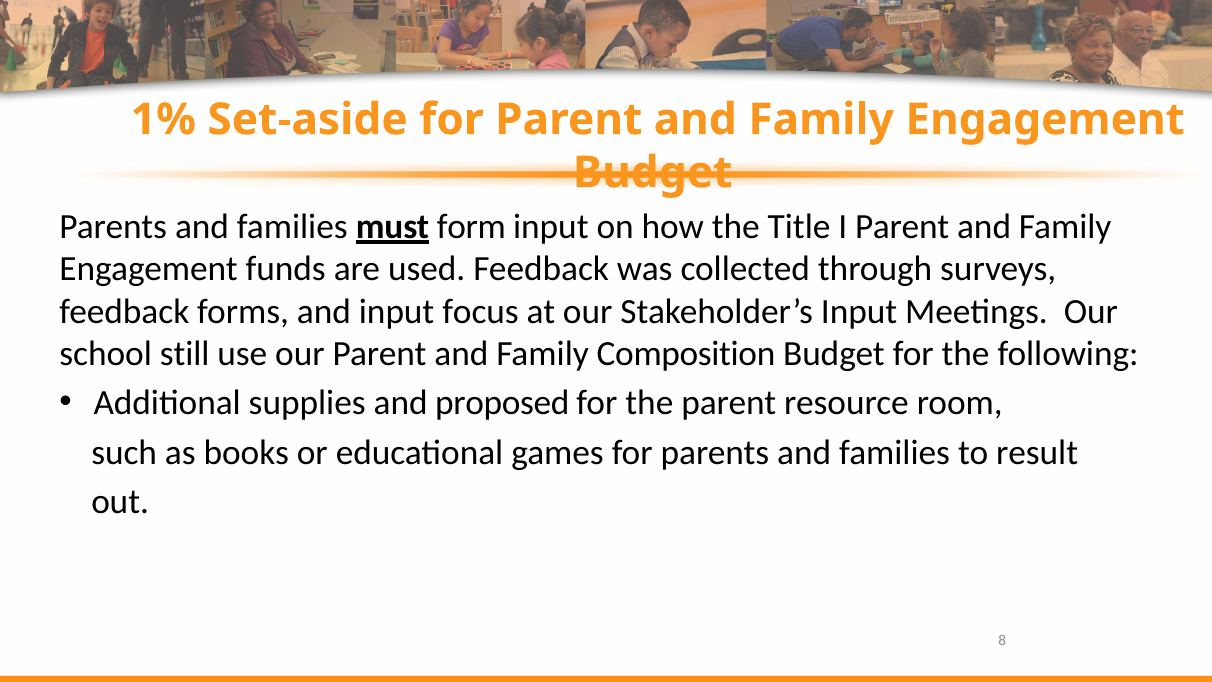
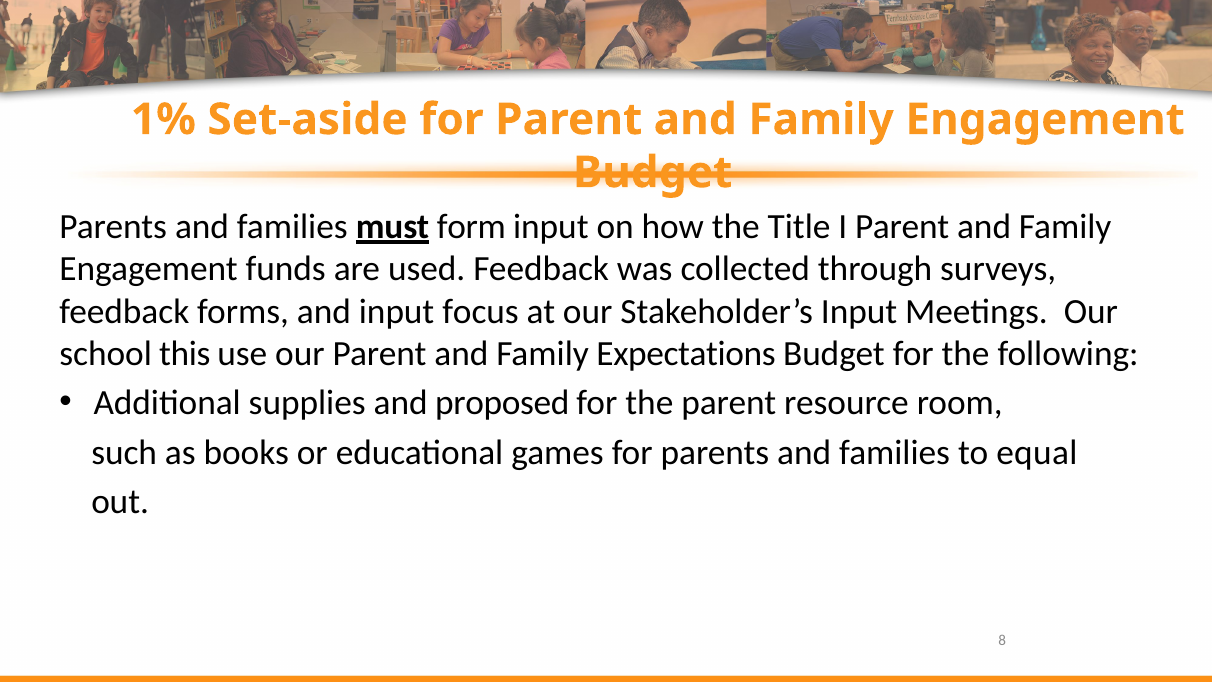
still: still -> this (185, 354)
Composition: Composition -> Expectations (686, 354)
result: result -> equal (1037, 452)
